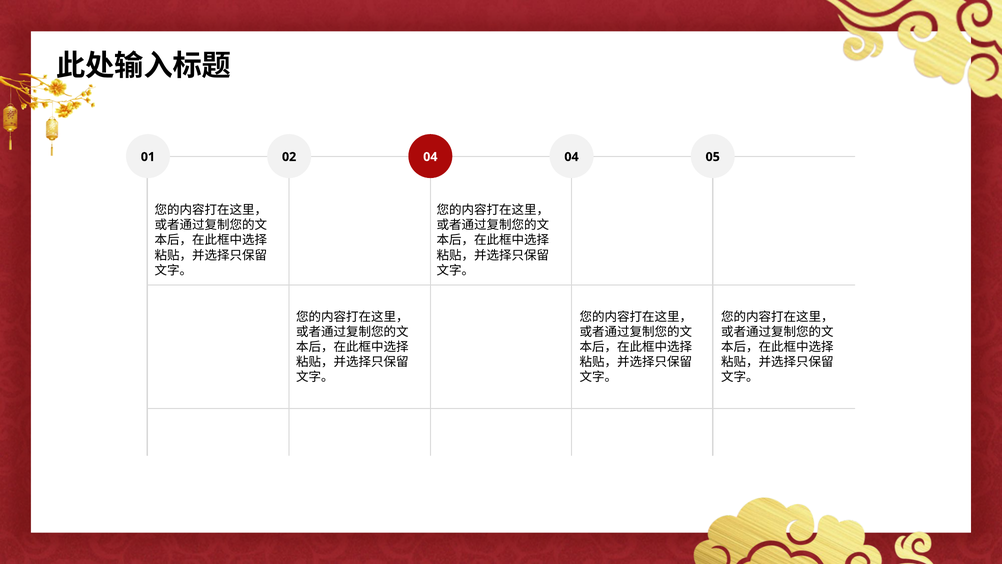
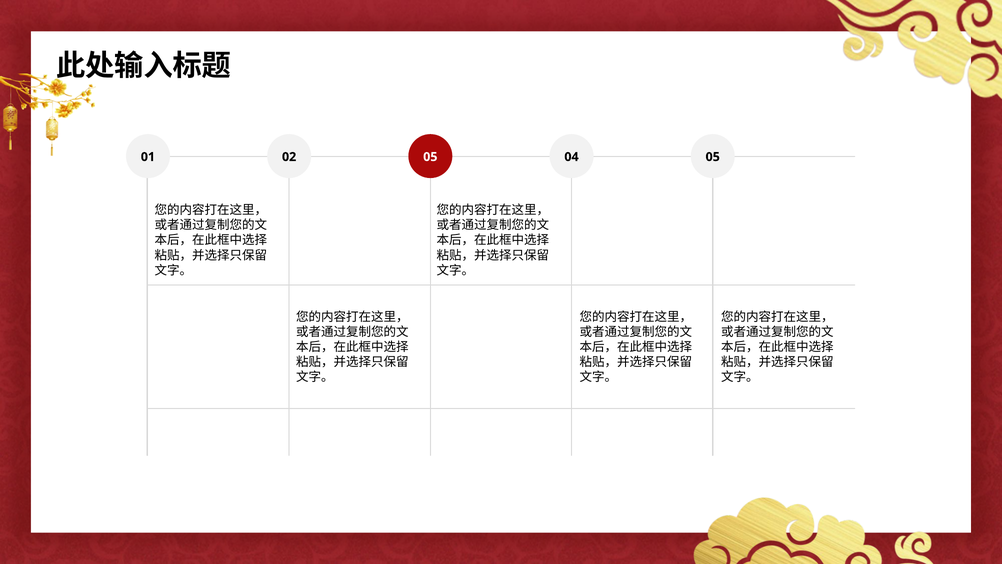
01 04: 04 -> 05 (430, 157)
